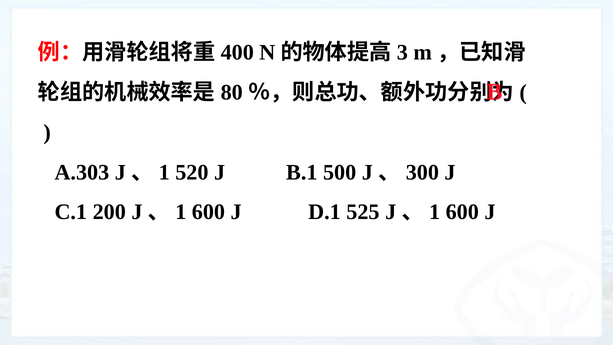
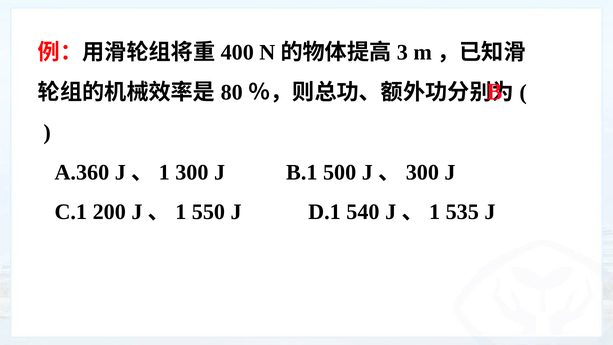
A.303: A.303 -> A.360 (82, 172)
520: 520 -> 300 (192, 172)
200 J、1 600: 600 -> 550 (208, 212)
525: 525 -> 540 (363, 212)
600: 600 -> 535 (462, 212)
